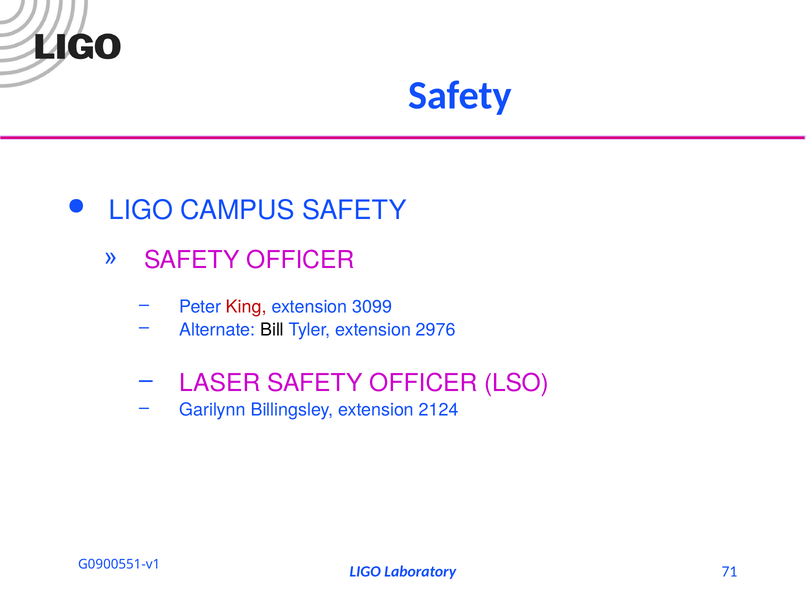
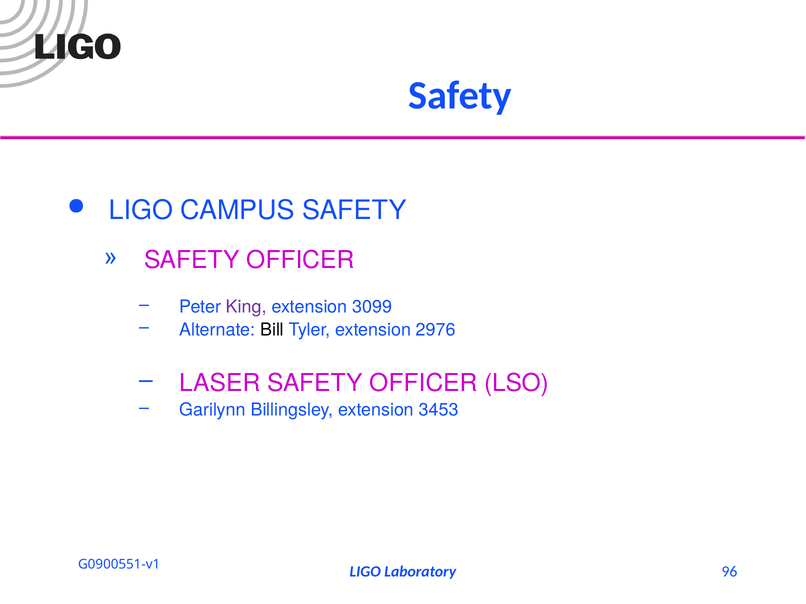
King colour: red -> purple (246, 307)
2124: 2124 -> 3453 (439, 410)
71: 71 -> 96 (729, 572)
